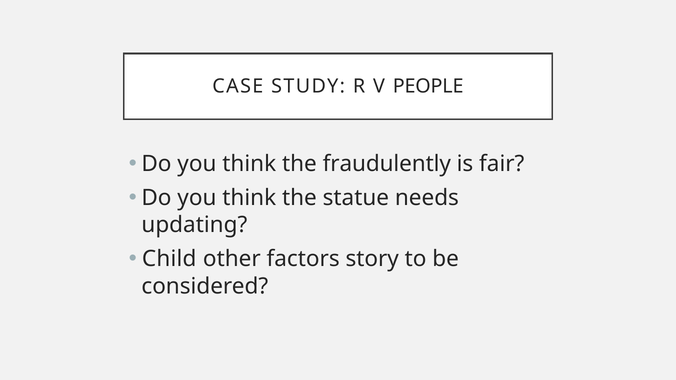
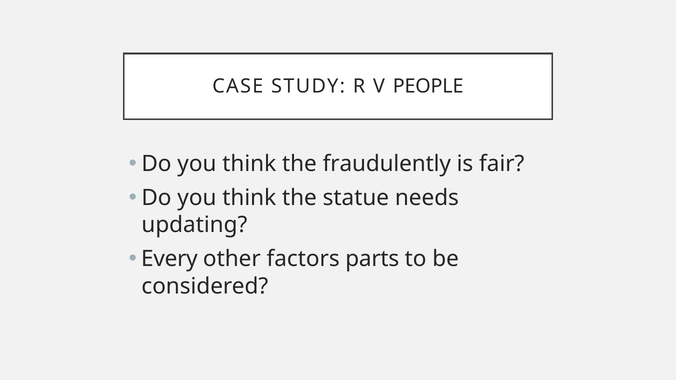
Child: Child -> Every (169, 259)
story: story -> parts (372, 259)
